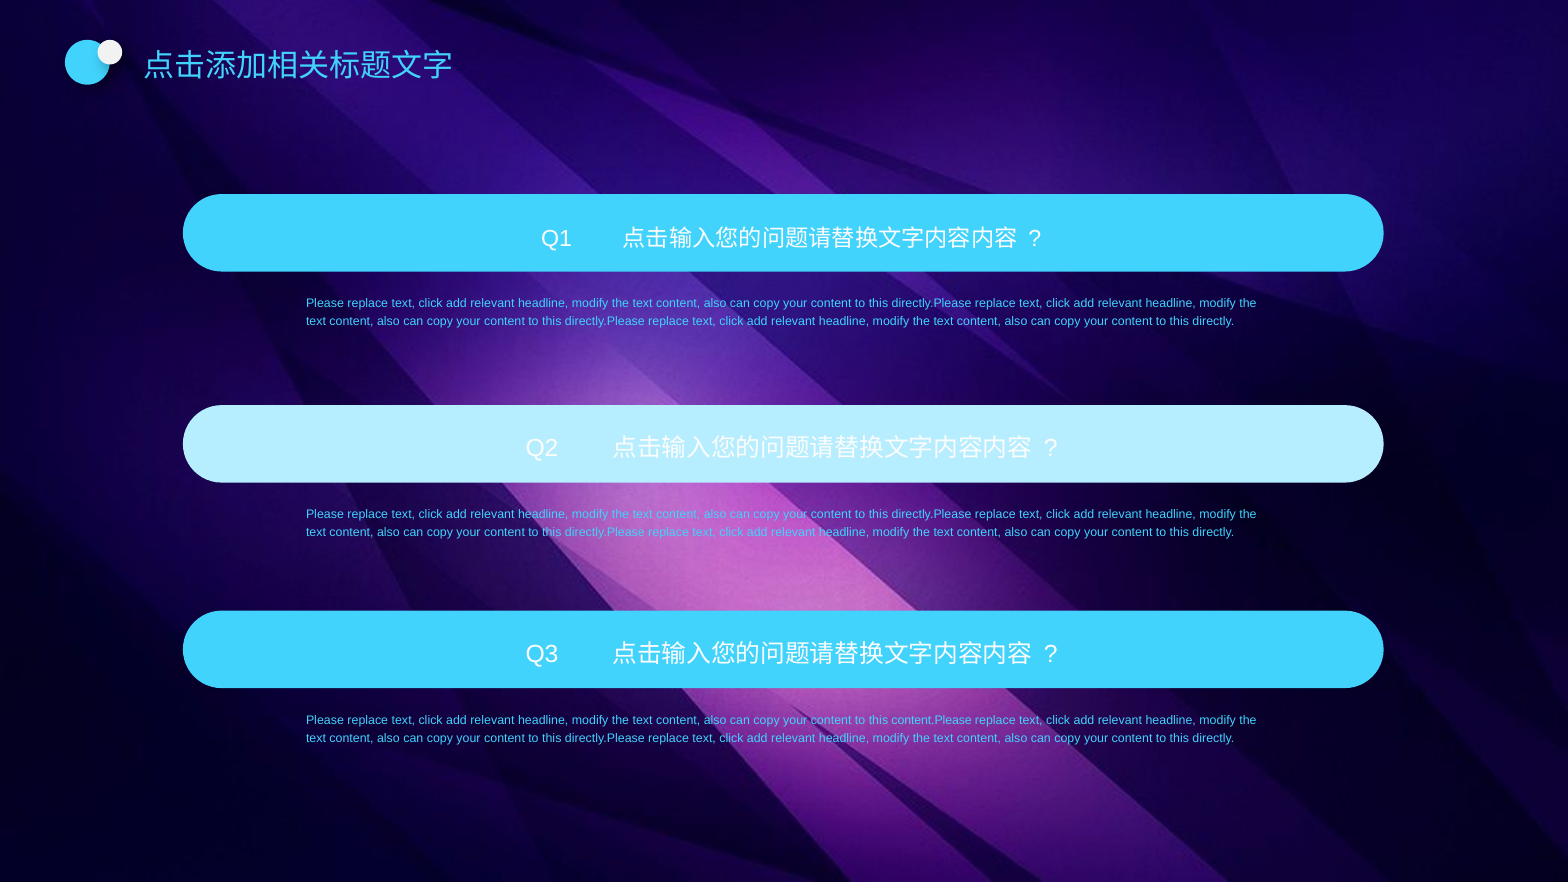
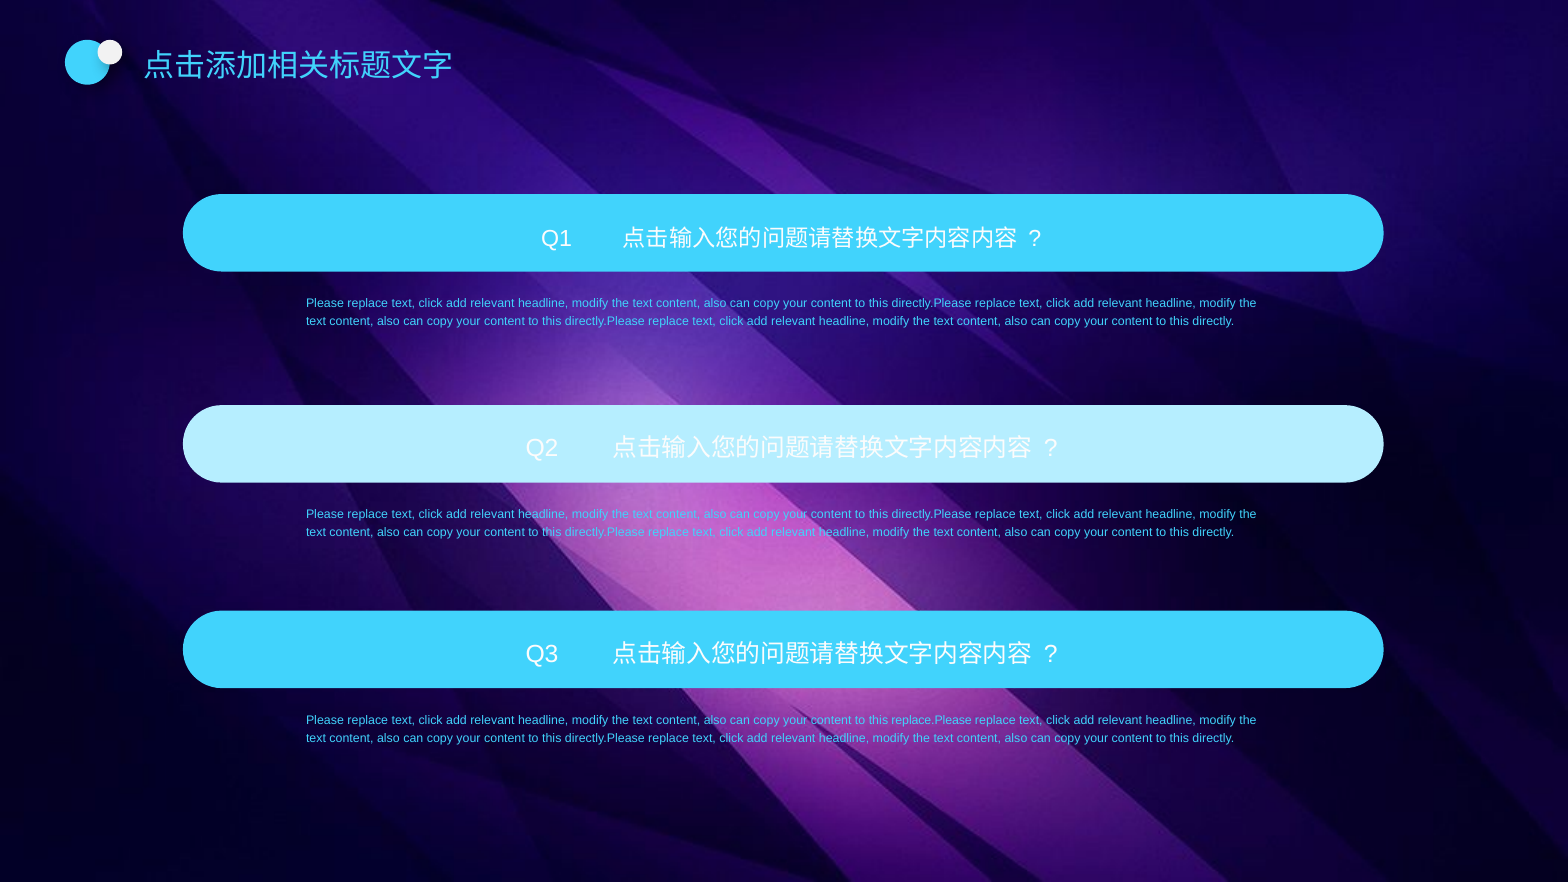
content.Please: content.Please -> replace.Please (932, 720)
